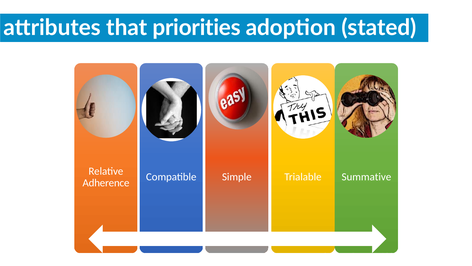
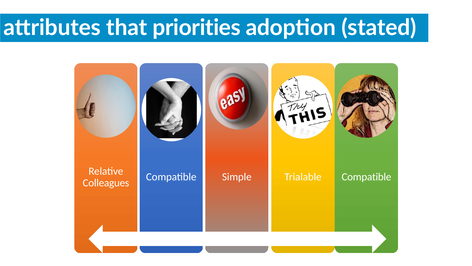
Compatible Summative: Summative -> Compatible (366, 177)
Adherence: Adherence -> Colleagues (106, 183)
